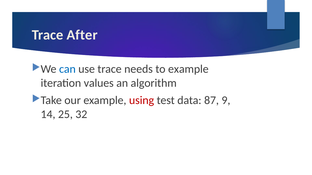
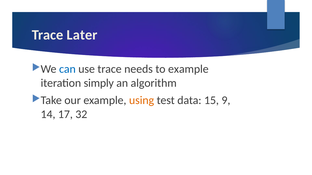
After: After -> Later (82, 35)
values: values -> simply (99, 83)
using colour: red -> orange (142, 101)
87: 87 -> 15 (212, 101)
25: 25 -> 17 (65, 115)
